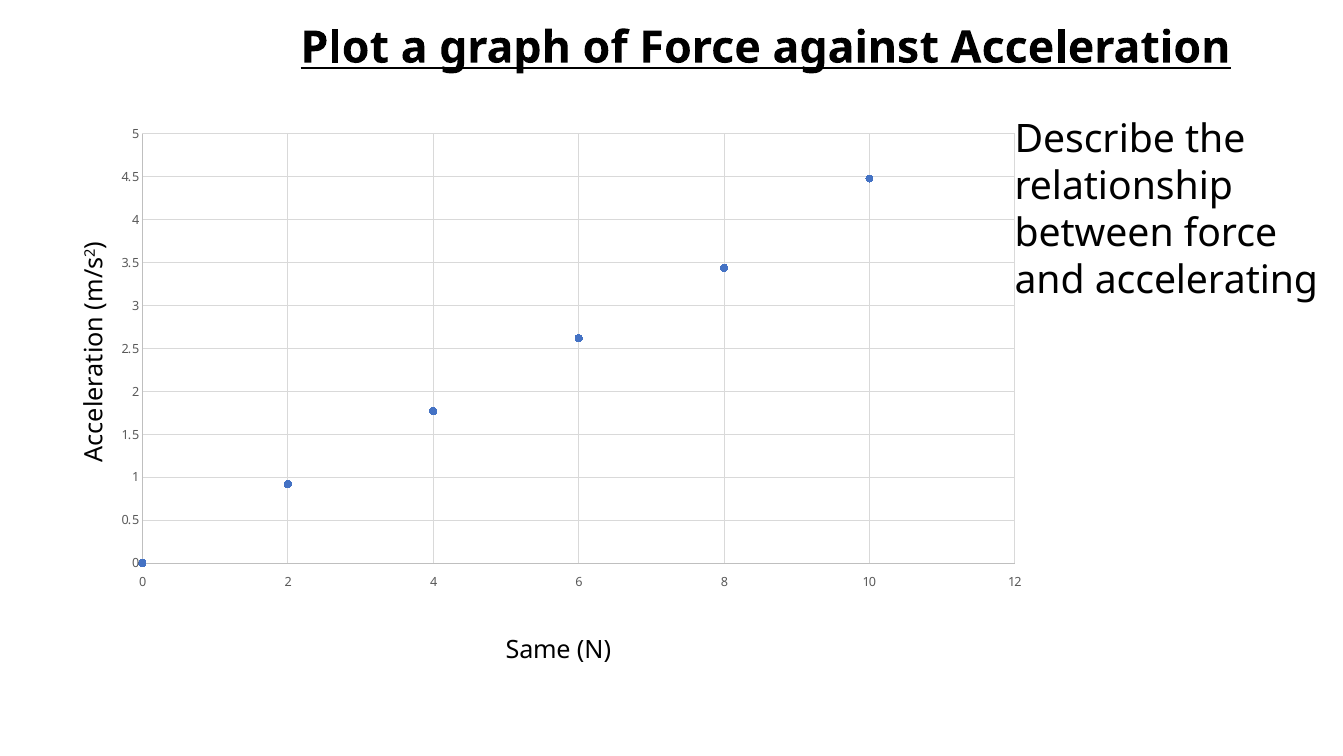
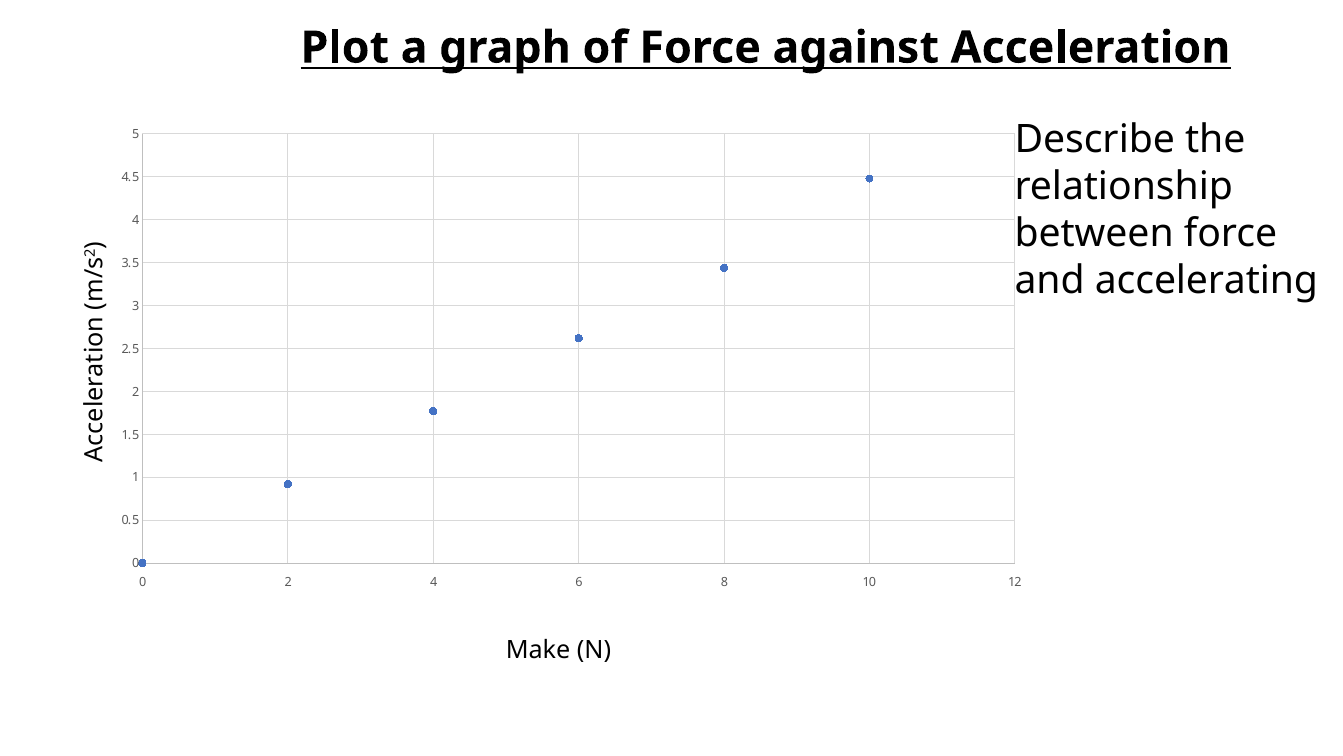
Same: Same -> Make (538, 650)
